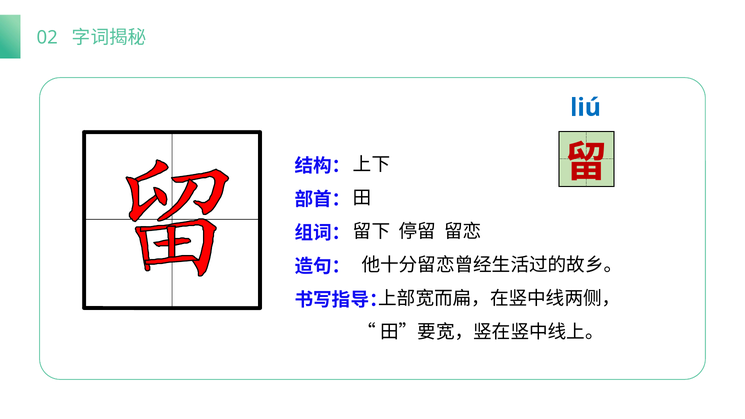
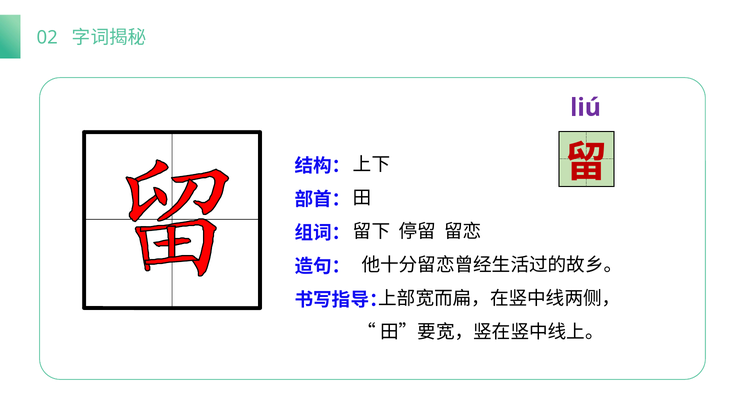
liú colour: blue -> purple (585, 108)
